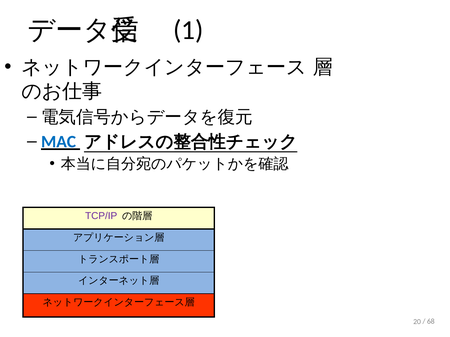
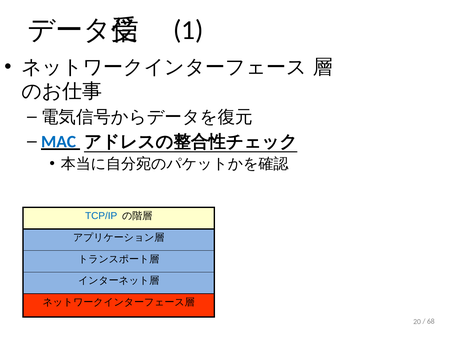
TCP/IP colour: purple -> blue (101, 216)
